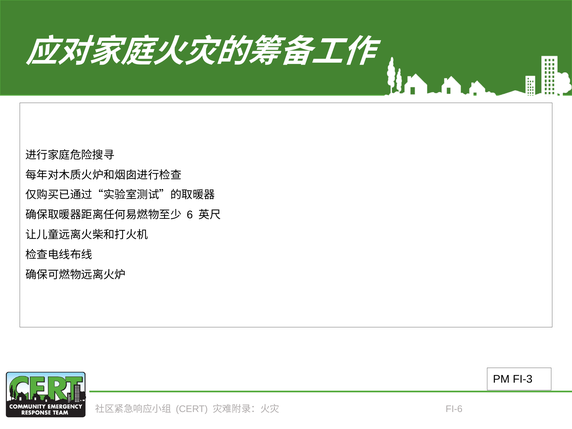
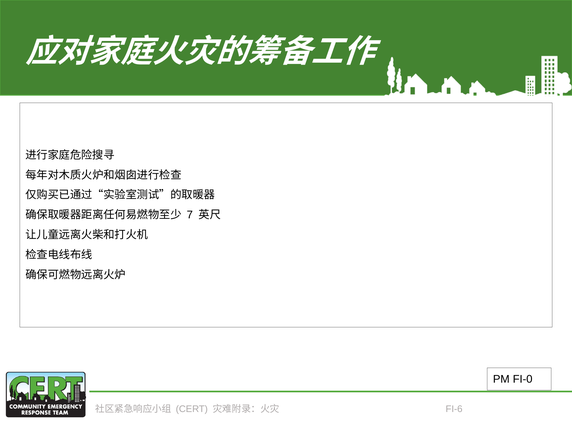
6: 6 -> 7 (190, 215)
FI-3: FI-3 -> FI-0 (523, 379)
